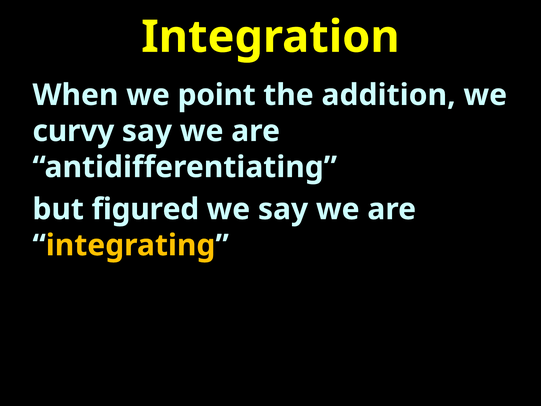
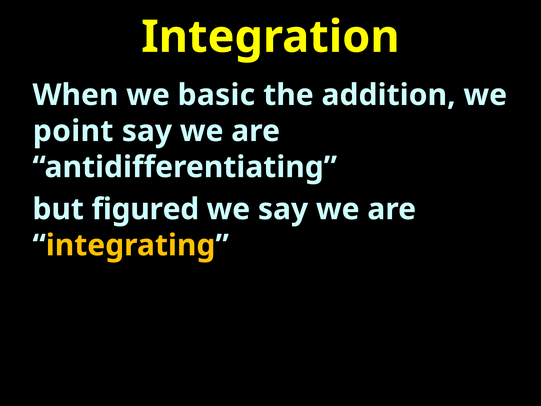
point: point -> basic (216, 95)
curvy: curvy -> point (73, 131)
